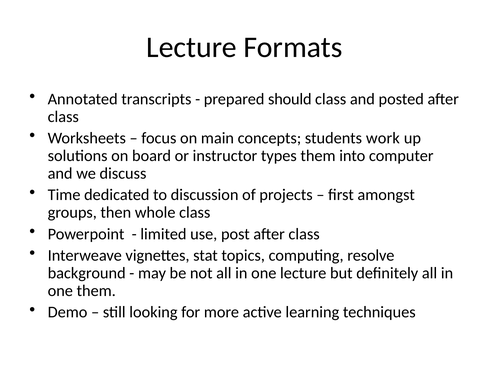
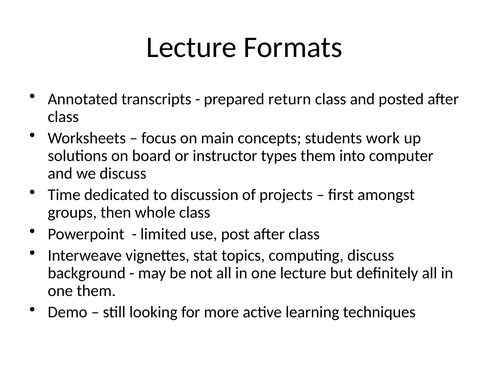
should: should -> return (290, 99)
computing resolve: resolve -> discuss (371, 255)
